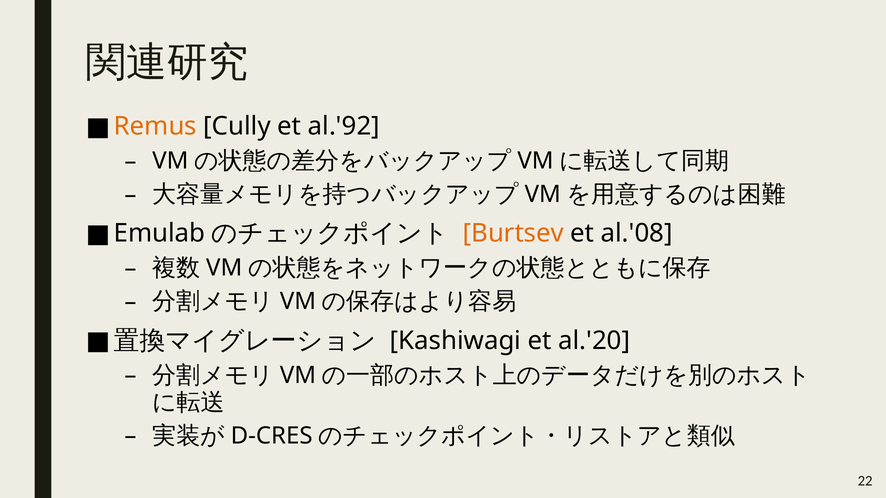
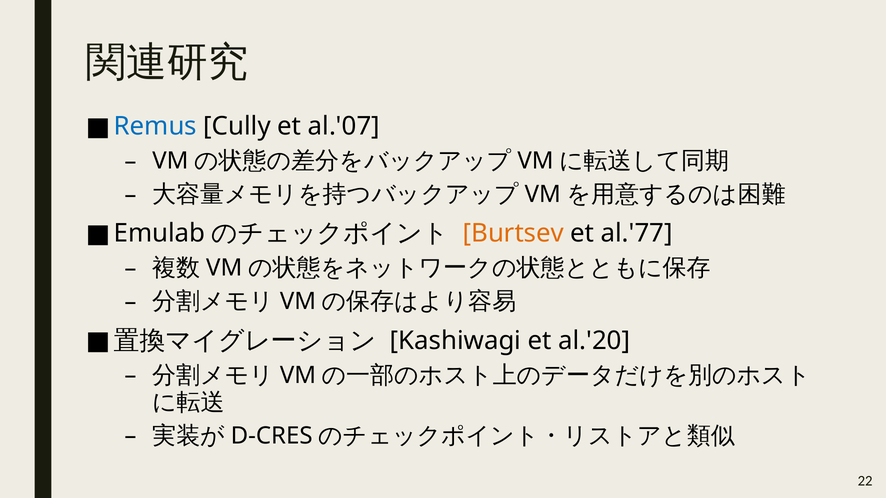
Remus colour: orange -> blue (155, 126)
al.'92: al.'92 -> al.'07 (344, 126)
al.'08: al.'08 -> al.'77 (637, 234)
